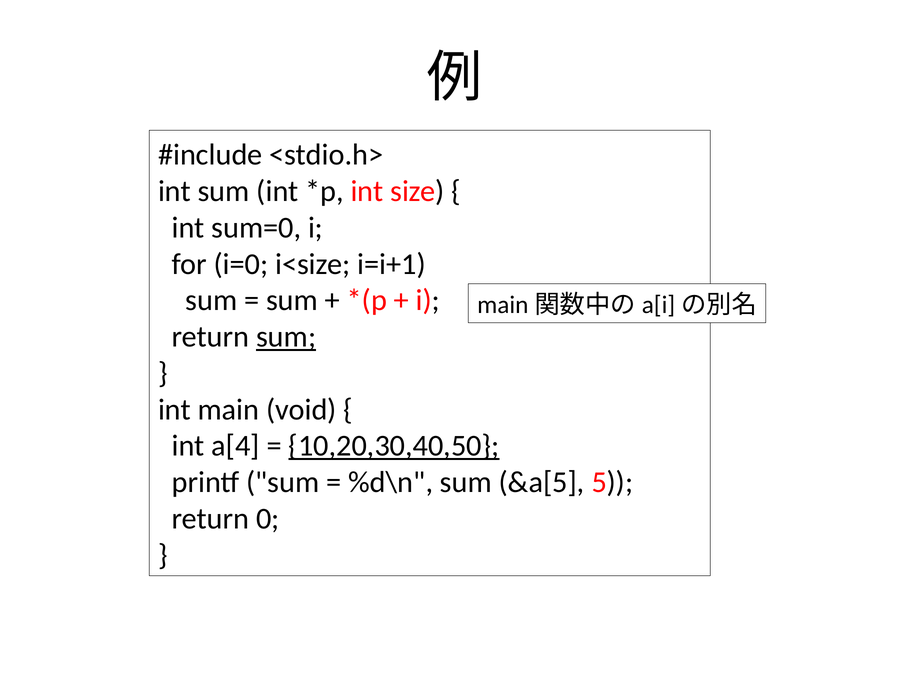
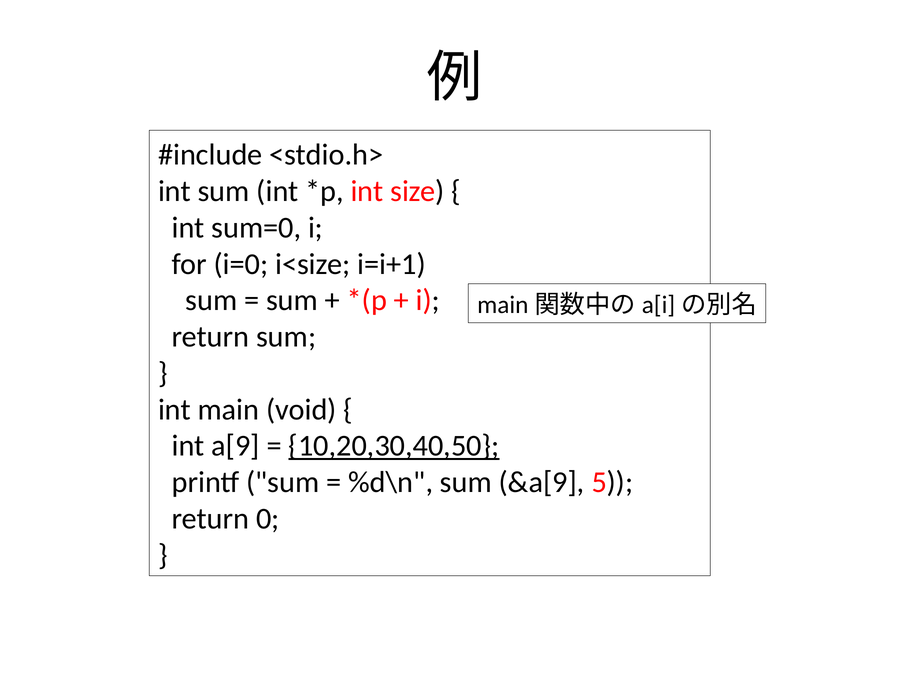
sum underline: present -> none (286, 337)
a[4: a[4 -> a[9 (235, 446)
&a[5: &a[5 -> &a[9 (542, 482)
